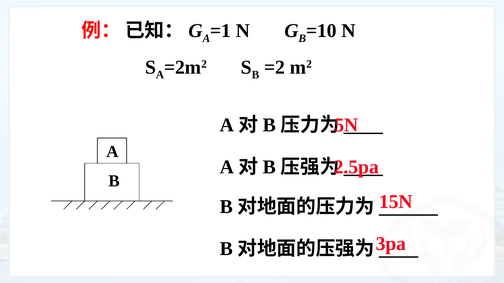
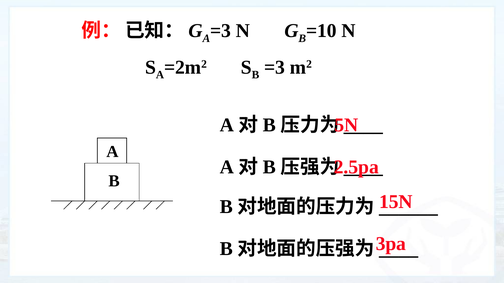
A =1: =1 -> =3 (221, 31)
B =2: =2 -> =3 (275, 67)
